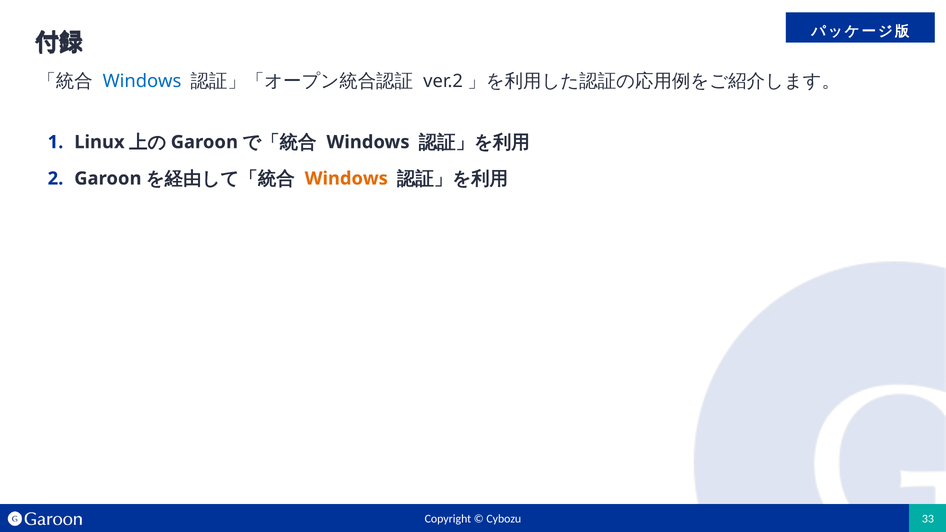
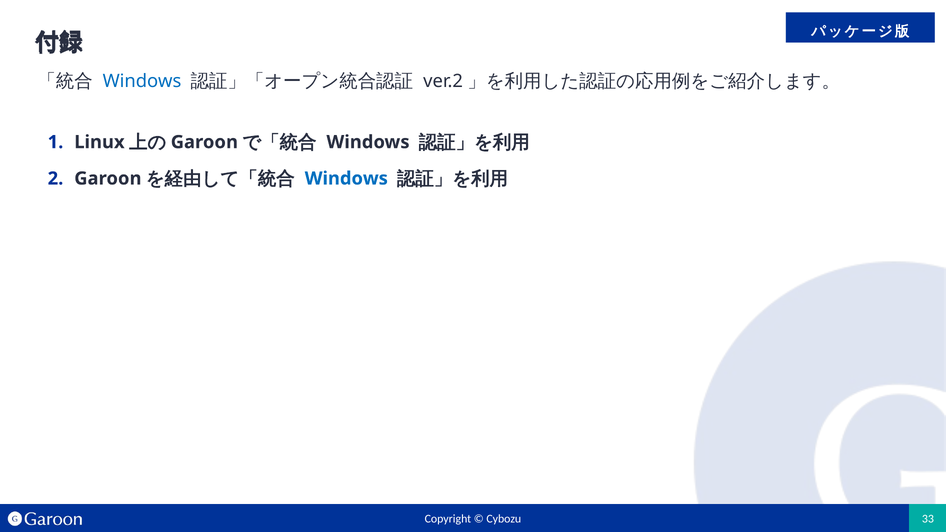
Windows colour: orange -> blue (346, 179)
